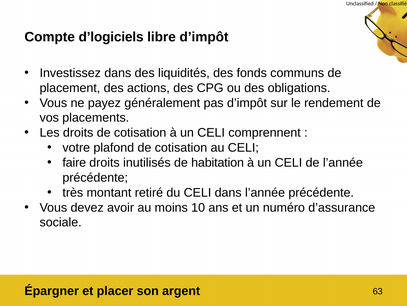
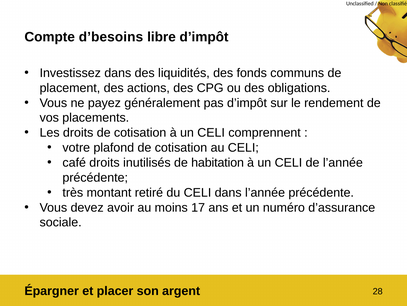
d’logiciels: d’logiciels -> d’besoins (111, 37)
faire: faire -> café (74, 162)
10: 10 -> 17 (198, 207)
63: 63 -> 28 (378, 291)
